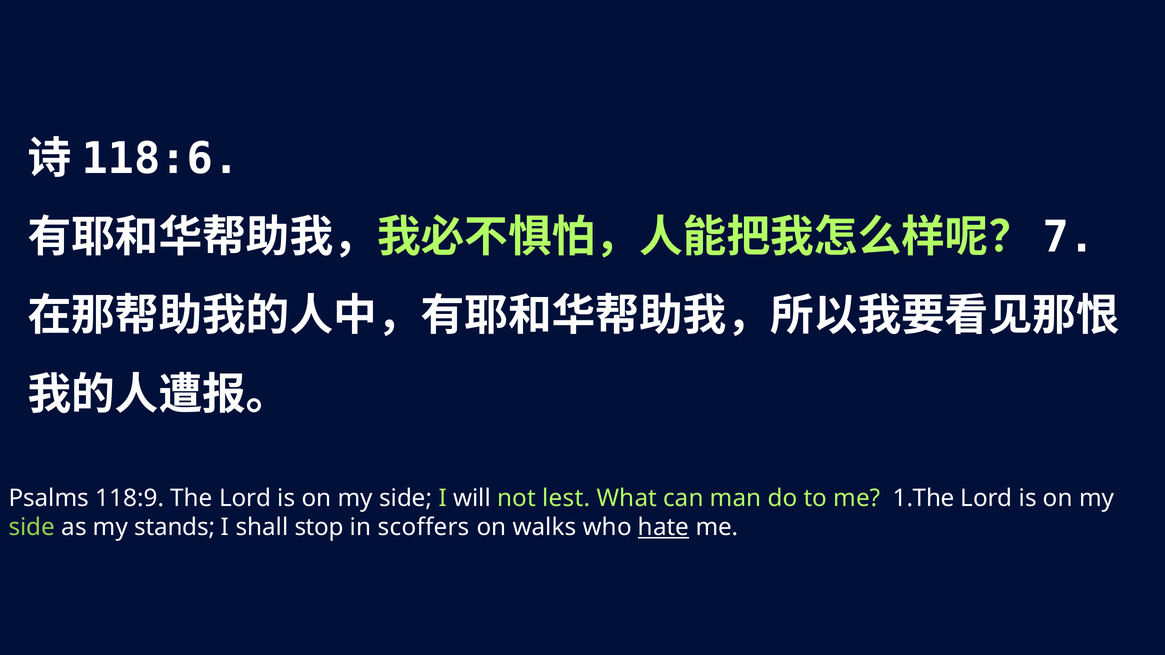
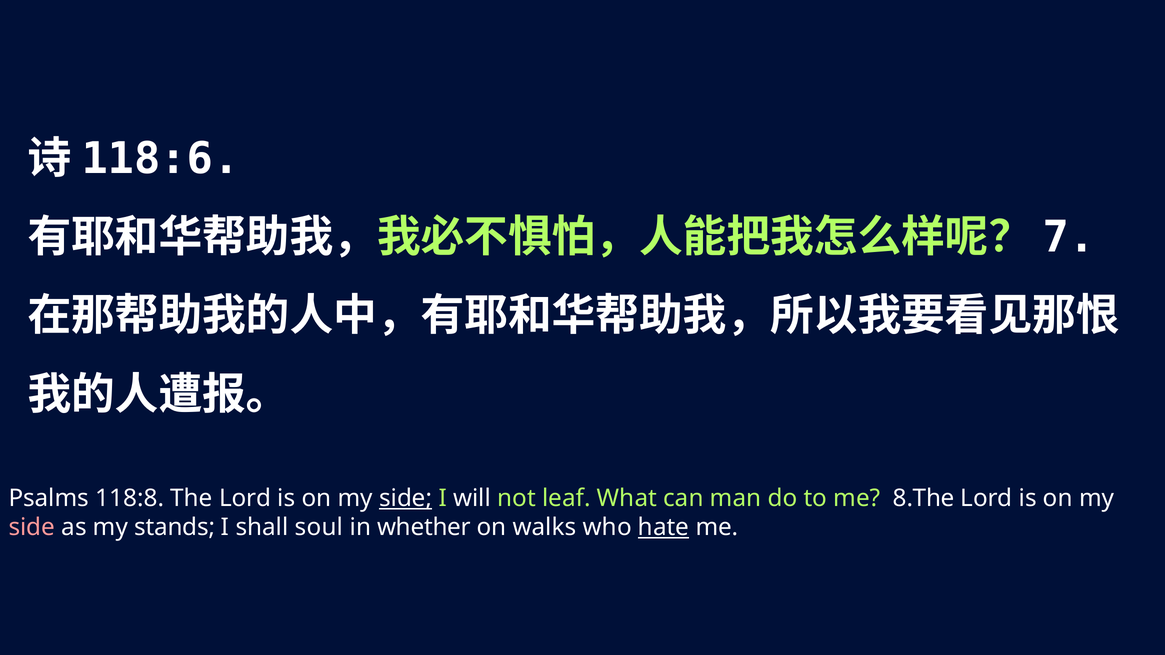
118:9: 118:9 -> 118:8 (130, 498)
side underline: none -> present (406, 498)
lest: lest -> leaf (566, 498)
1.The: 1.The -> 8.The (924, 498)
side colour: light green -> pink (32, 528)
stop: stop -> soul (319, 528)
scoffers: scoffers -> whether (424, 528)
